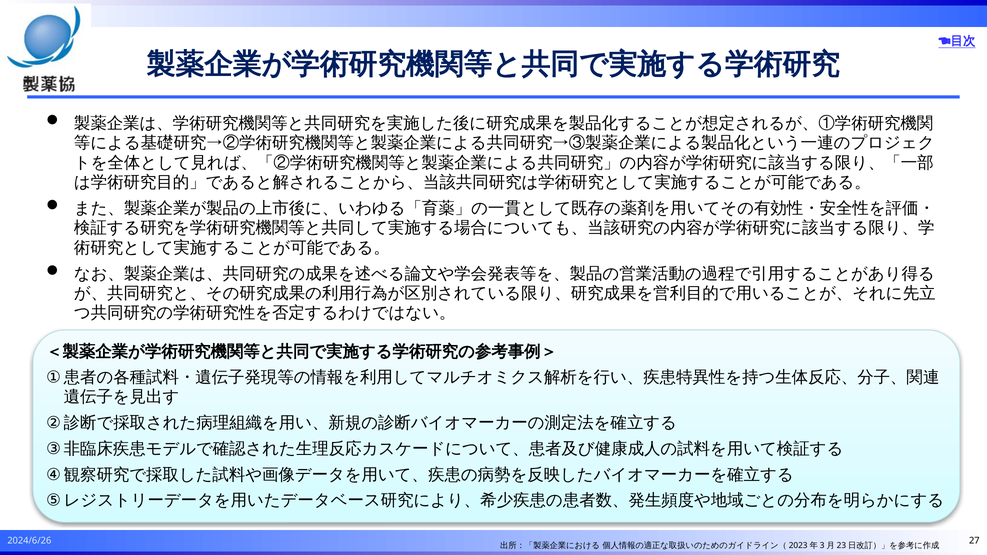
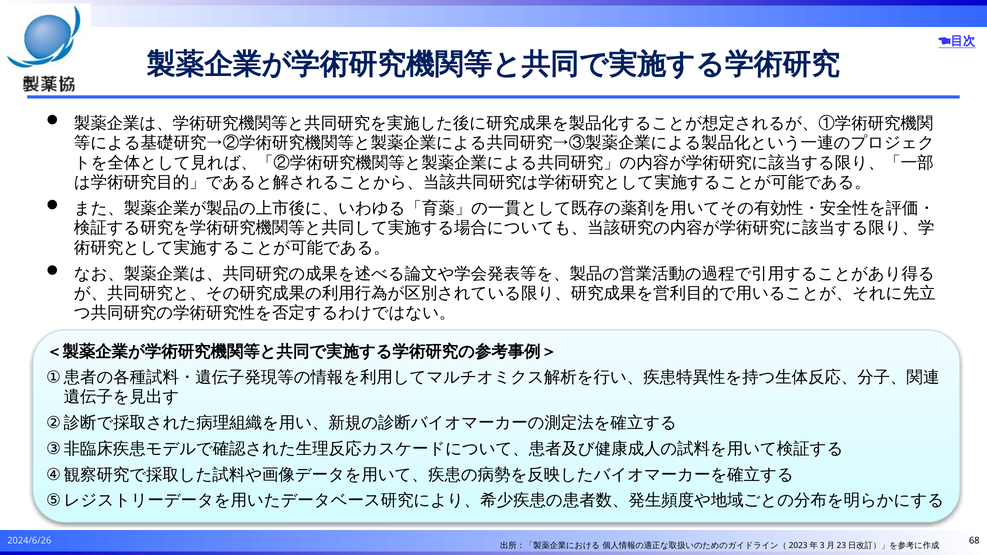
27: 27 -> 68 (974, 541)
